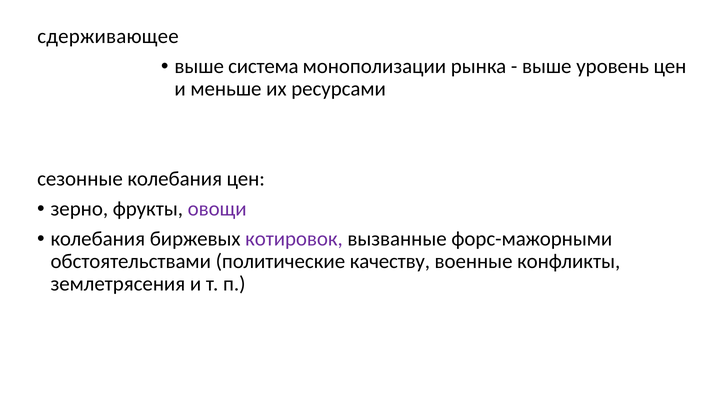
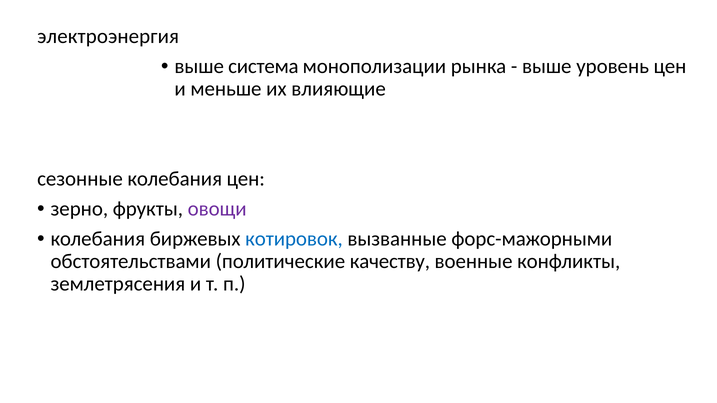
сдерживающее: сдерживающее -> электроэнергия (108, 36)
ресурсами: ресурсами -> влияющие (339, 89)
котировок colour: purple -> blue (294, 239)
